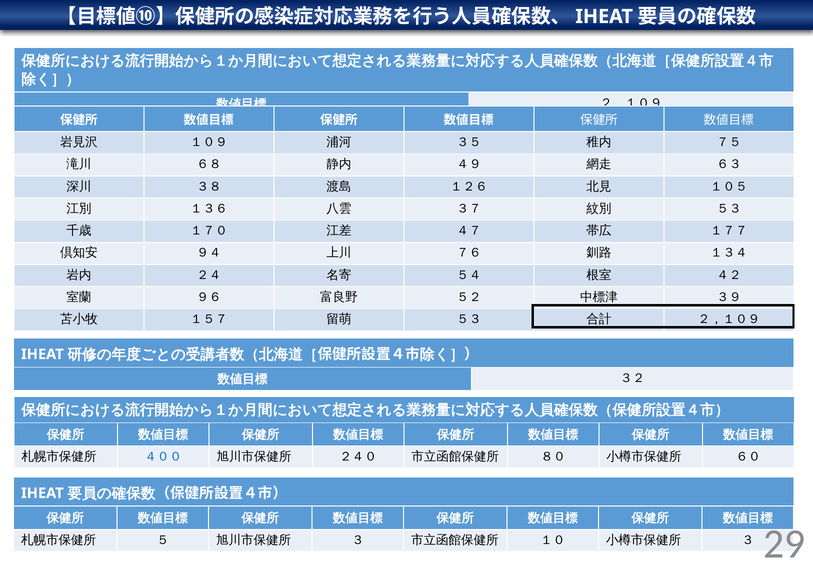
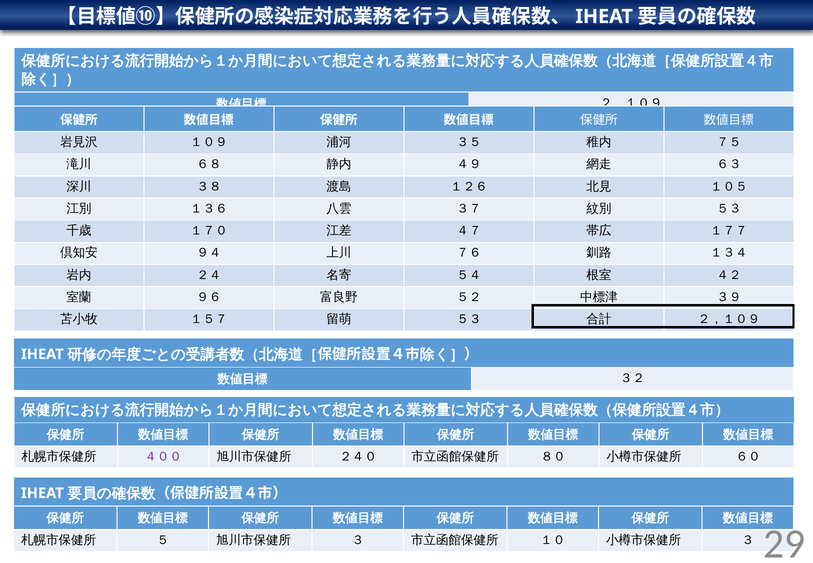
４００ colour: blue -> purple (163, 456)
